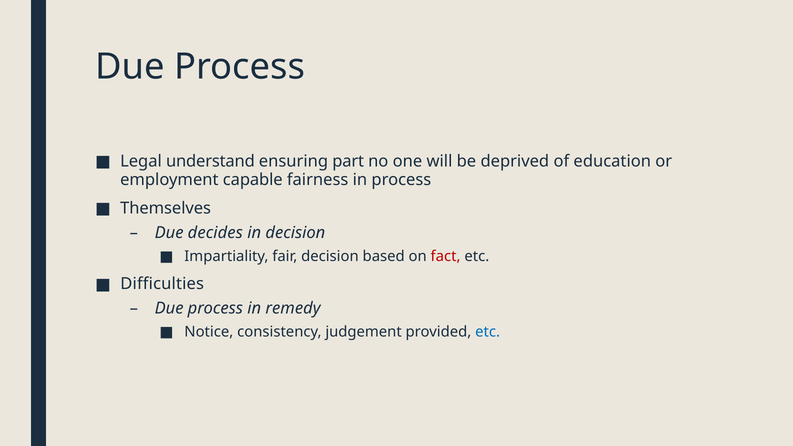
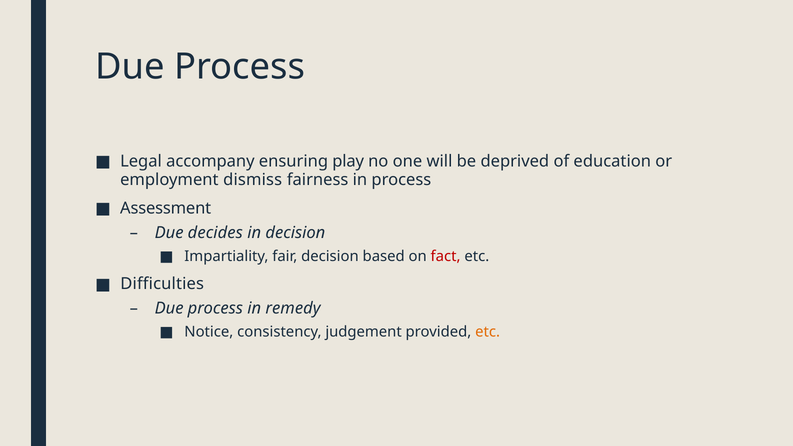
understand: understand -> accompany (210, 161)
part: part -> play (348, 161)
capable: capable -> dismiss (253, 180)
Themselves: Themselves -> Assessment (166, 208)
etc colour: blue -> orange (488, 332)
